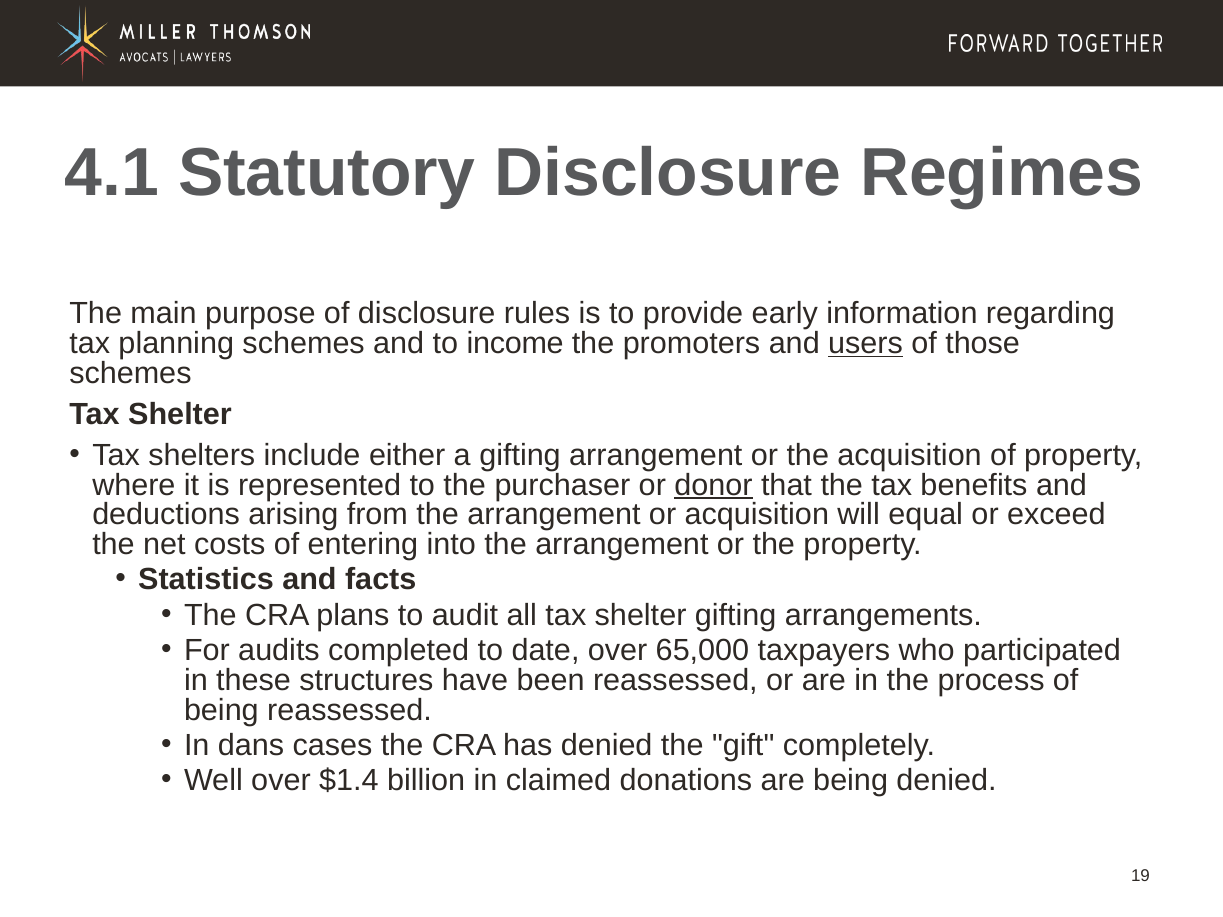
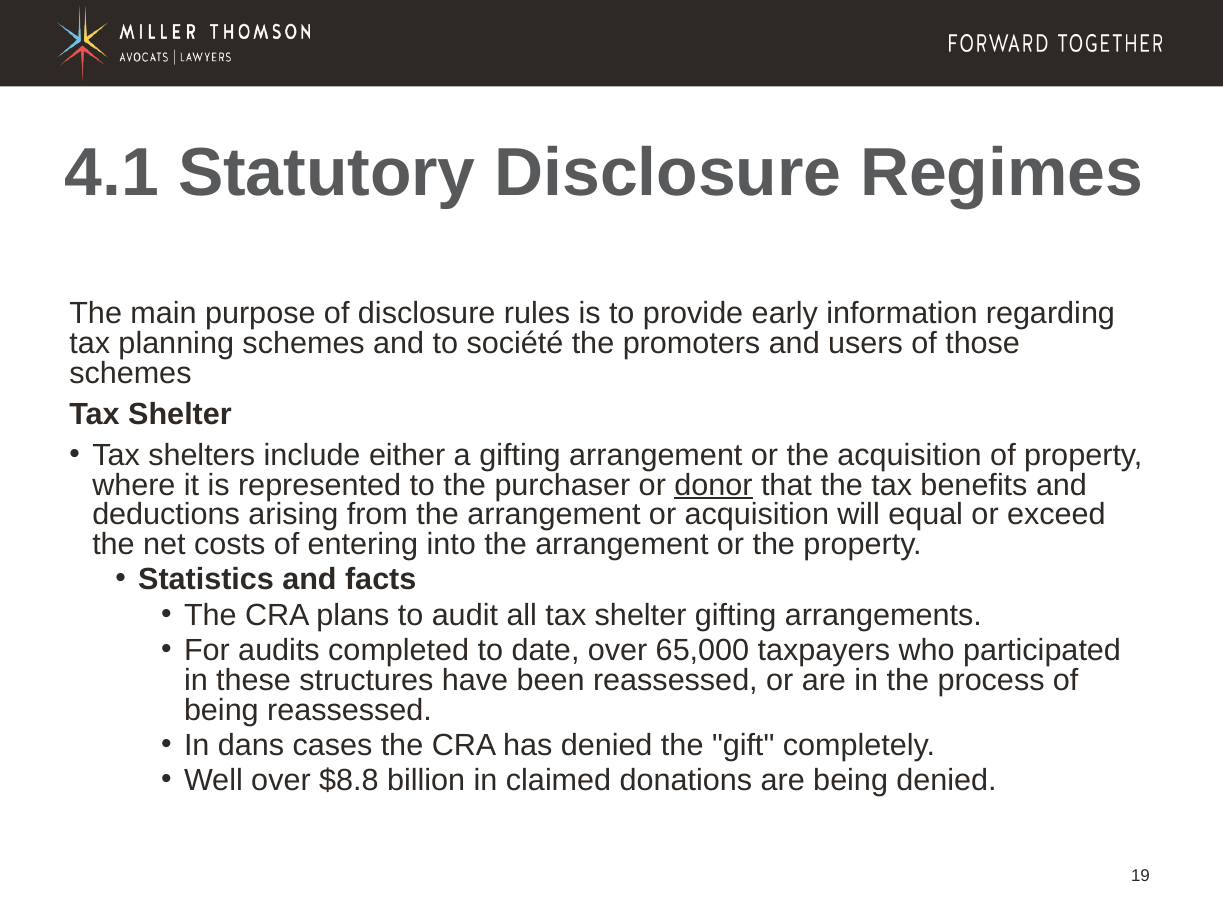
income: income -> société (515, 343)
users underline: present -> none (866, 343)
$1.4: $1.4 -> $8.8 (349, 781)
